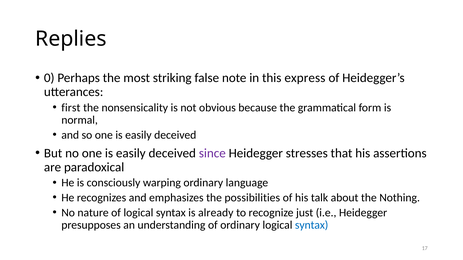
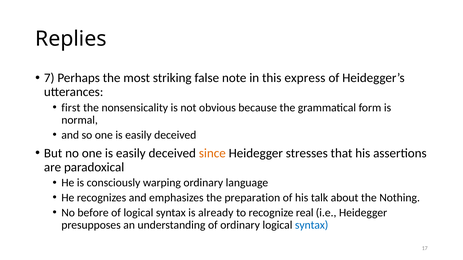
0: 0 -> 7 (49, 78)
since colour: purple -> orange (212, 153)
possibilities: possibilities -> preparation (252, 198)
nature: nature -> before (93, 213)
just: just -> real (305, 213)
